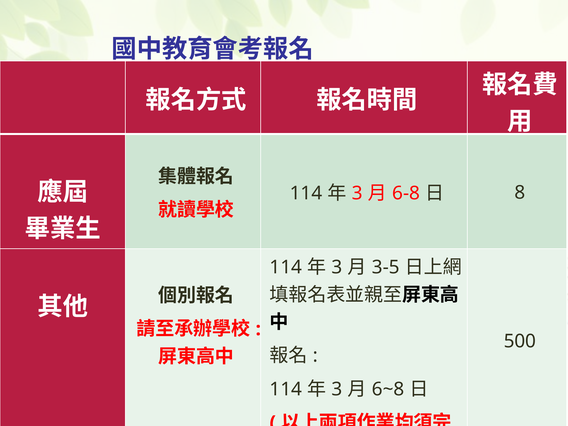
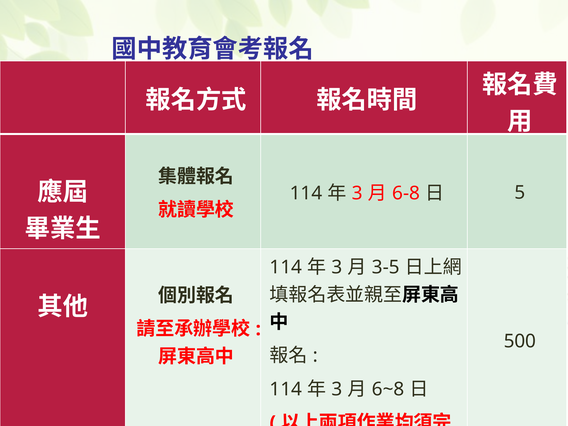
8: 8 -> 5 (520, 192)
